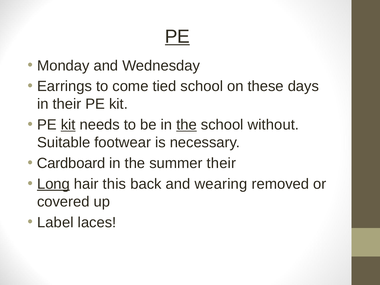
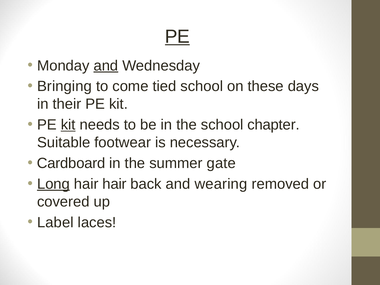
and underline: none -> present (106, 66)
Earrings: Earrings -> Bringing (64, 86)
the underline: present -> none (187, 125)
without: without -> chapter (273, 125)
summer their: their -> gate (221, 163)
hair this: this -> hair (115, 184)
